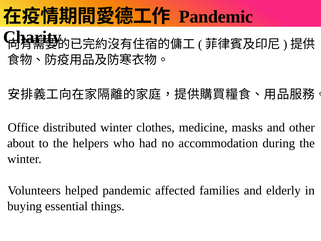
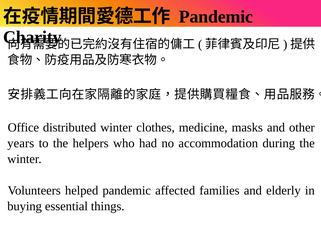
about: about -> years (21, 143)
